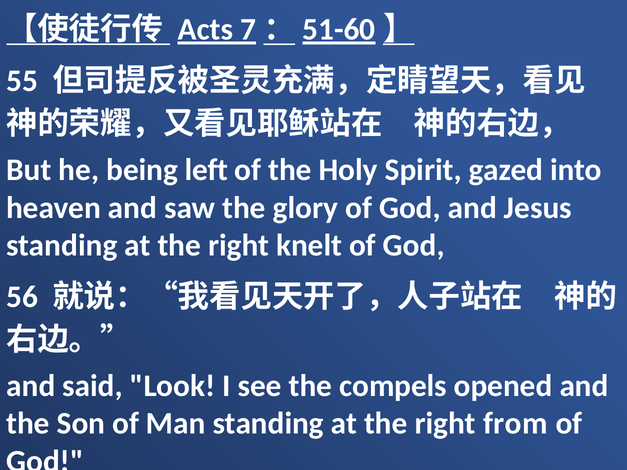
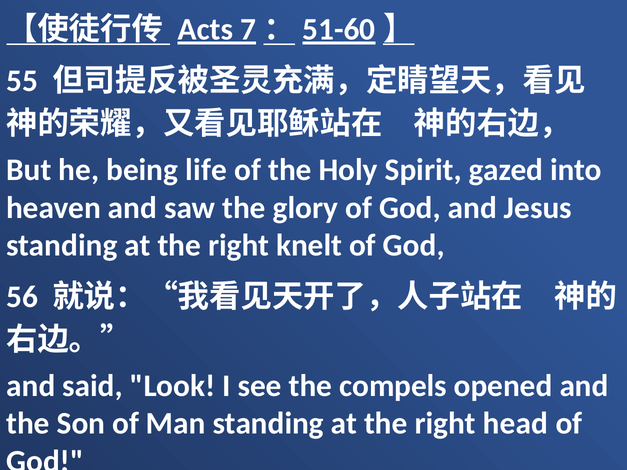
left: left -> life (206, 170)
from: from -> head (515, 424)
